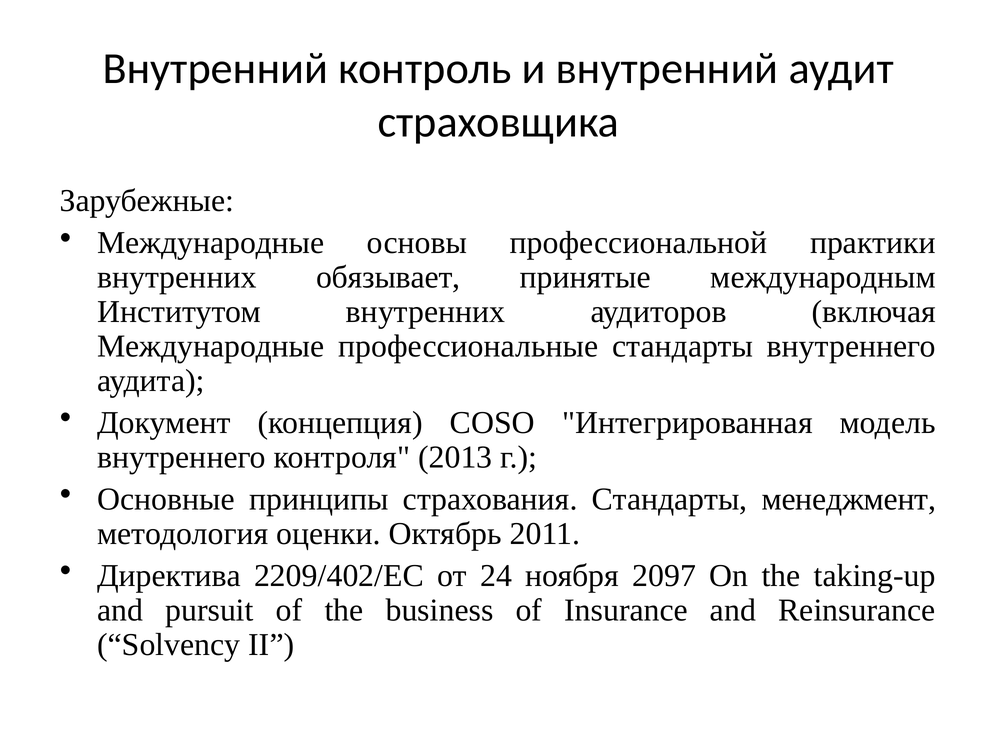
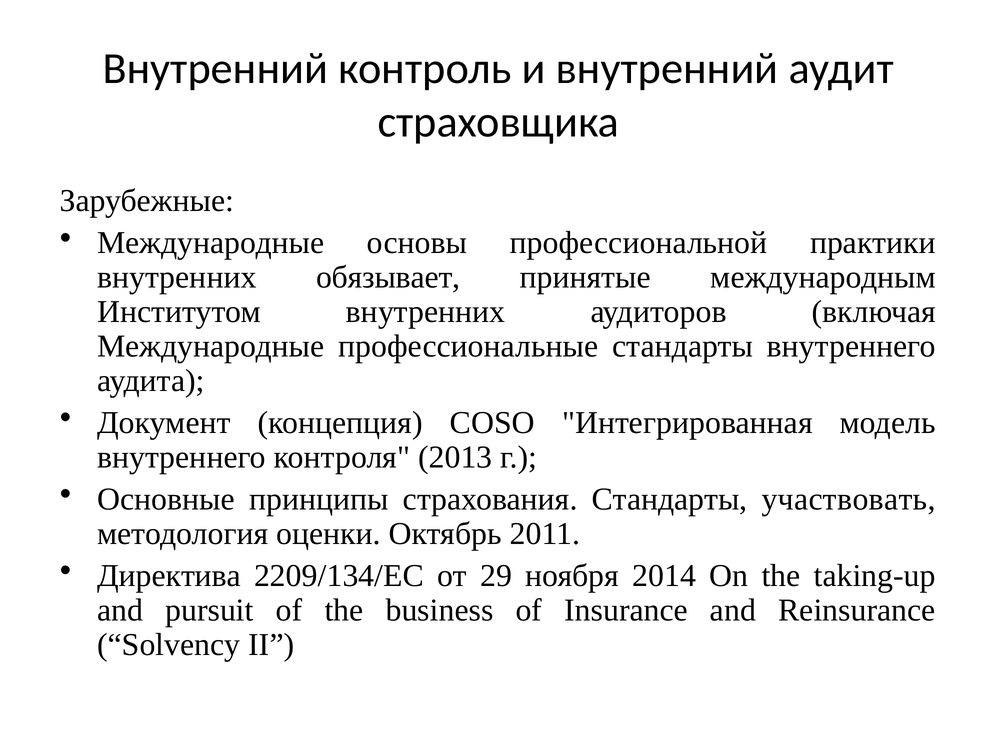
менеджмент: менеджмент -> участвовать (849, 499)
2209/402/ЕС: 2209/402/ЕС -> 2209/134/ЕС (339, 576)
24: 24 -> 29 (496, 576)
2097: 2097 -> 2014 (664, 576)
